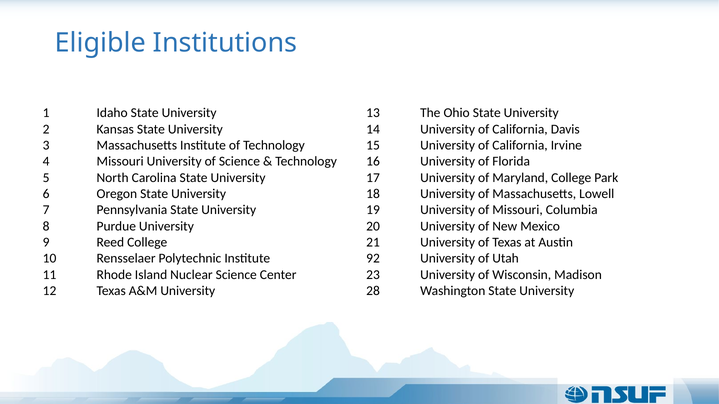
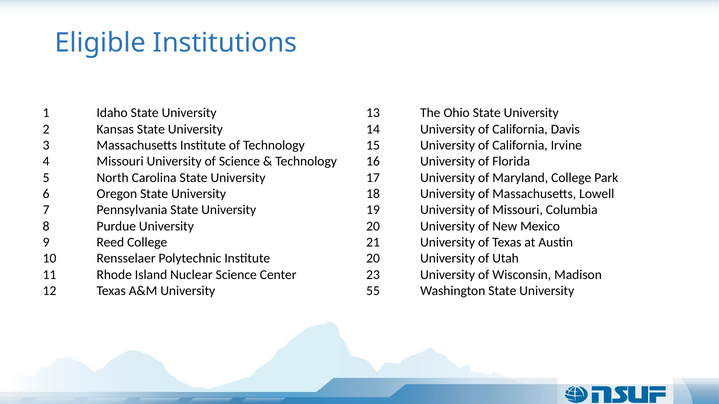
Institute 92: 92 -> 20 (373, 259)
28: 28 -> 55 (373, 291)
